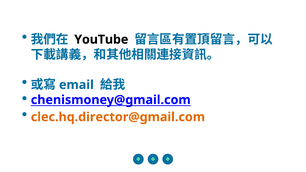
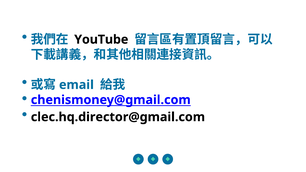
clec.hq.director@gmail.com colour: orange -> black (118, 117)
